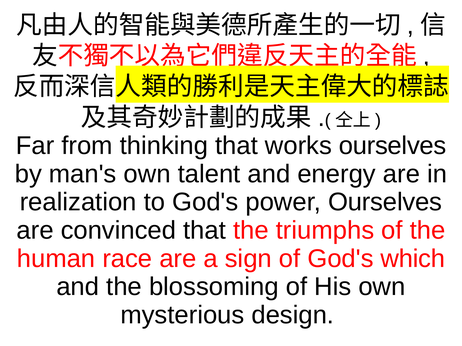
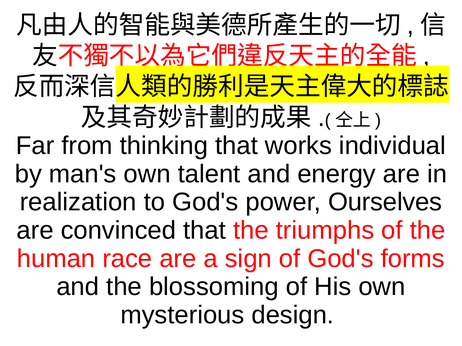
works ourselves: ourselves -> individual (392, 146)
which: which -> forms (413, 259)
